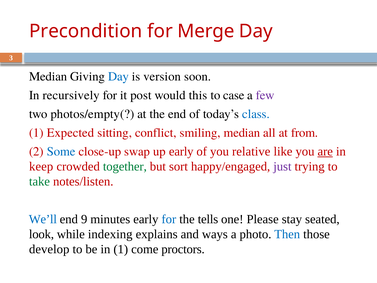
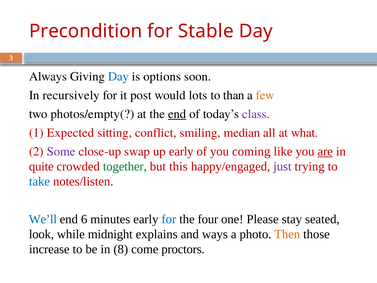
Merge: Merge -> Stable (206, 31)
Median: Median -> Always (48, 76)
version: version -> options (162, 76)
this: this -> lots (198, 95)
case: case -> than (234, 95)
few colour: purple -> orange (265, 95)
end underline: none -> present (177, 114)
class colour: blue -> purple (256, 114)
from: from -> what (305, 133)
Some colour: blue -> purple (61, 151)
relative: relative -> coming (251, 151)
keep: keep -> quite (41, 166)
sort: sort -> this (178, 166)
take colour: green -> blue (39, 181)
9: 9 -> 6 (84, 219)
tells: tells -> four (208, 219)
indexing: indexing -> midnight (110, 234)
Then colour: blue -> orange (287, 234)
develop: develop -> increase (49, 249)
in 1: 1 -> 8 (121, 249)
